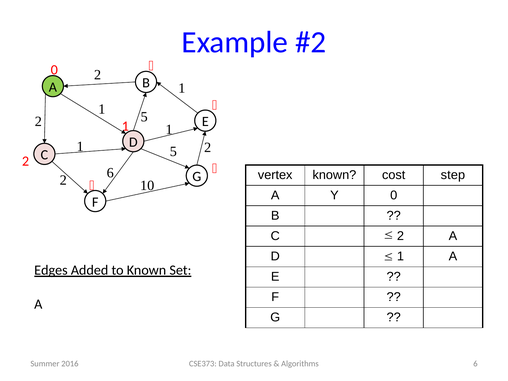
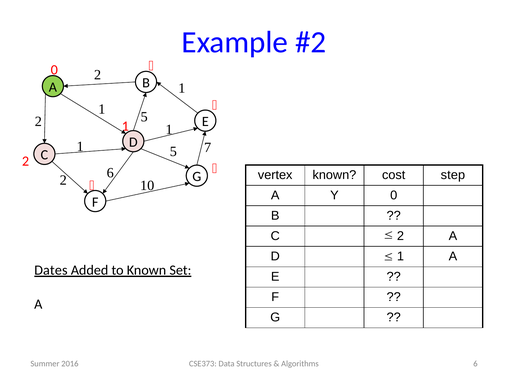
5 2: 2 -> 7 (208, 147)
Edges: Edges -> Dates (51, 270)
